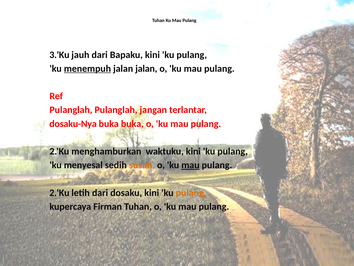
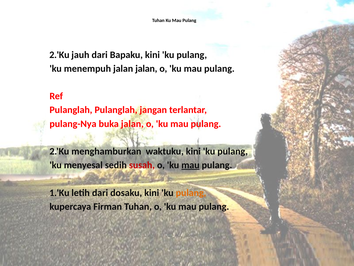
3.'Ku: 3.'Ku -> 2.'Ku (59, 55)
menempuh underline: present -> none (87, 68)
dosaku-Nya: dosaku-Nya -> pulang-Nya (73, 124)
buka buka: buka -> jalan (132, 124)
susah colour: orange -> red (142, 165)
2.'Ku: 2.'Ku -> 1.'Ku (59, 192)
